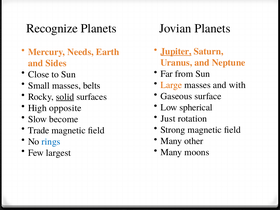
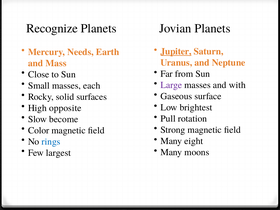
Sides: Sides -> Mass (56, 63)
Large colour: orange -> purple (171, 85)
belts: belts -> each (92, 86)
solid underline: present -> none (65, 97)
spherical: spherical -> brightest (196, 107)
Just: Just -> Pull (168, 119)
Trade: Trade -> Color (39, 130)
other: other -> eight (194, 141)
